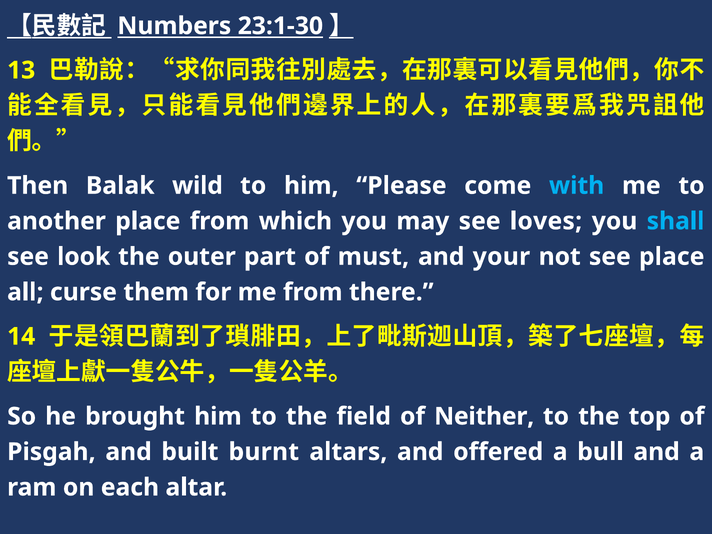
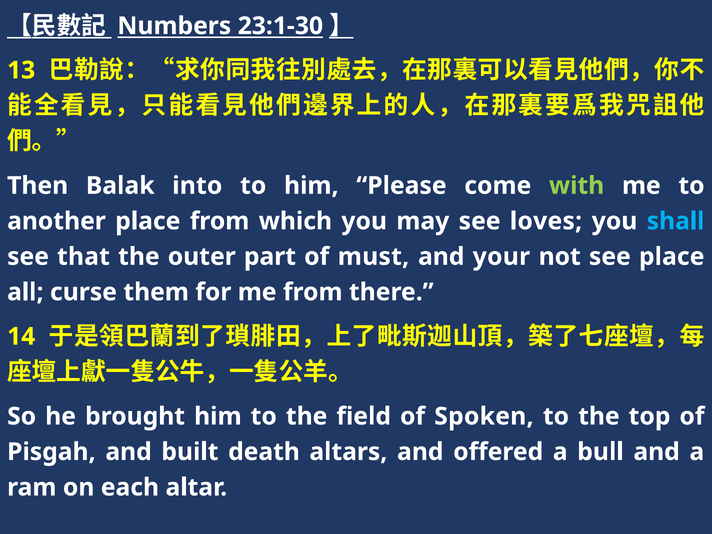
wild: wild -> into (197, 186)
with colour: light blue -> light green (577, 186)
look: look -> that (83, 257)
Neither: Neither -> Spoken (484, 416)
burnt: burnt -> death (264, 452)
